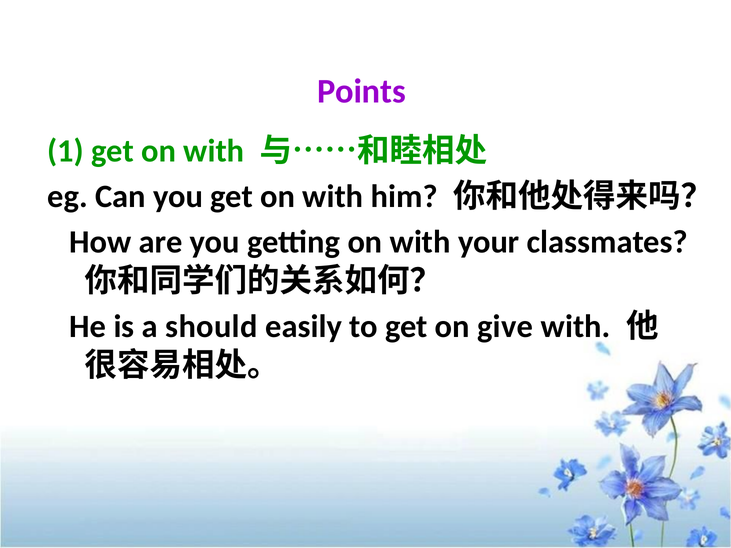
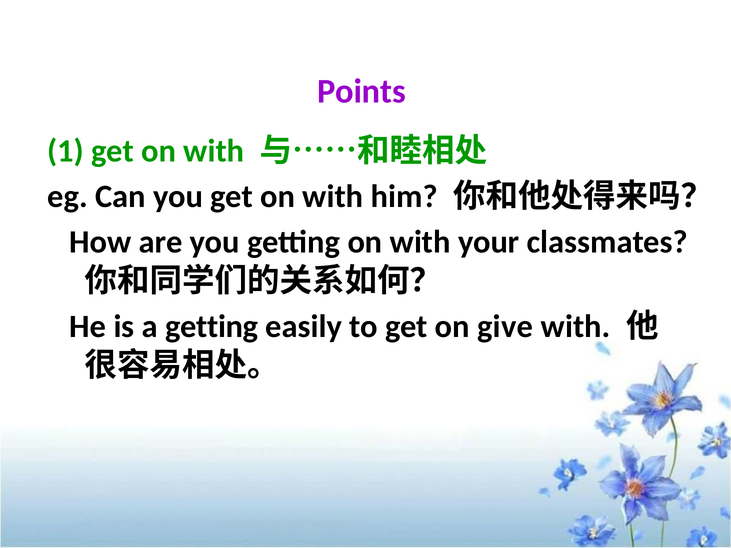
a should: should -> getting (212, 327)
